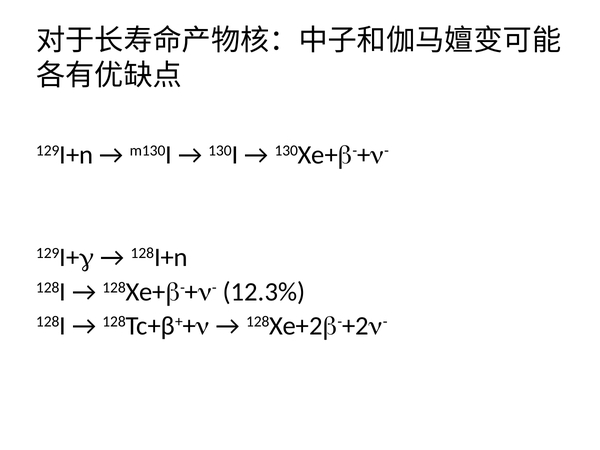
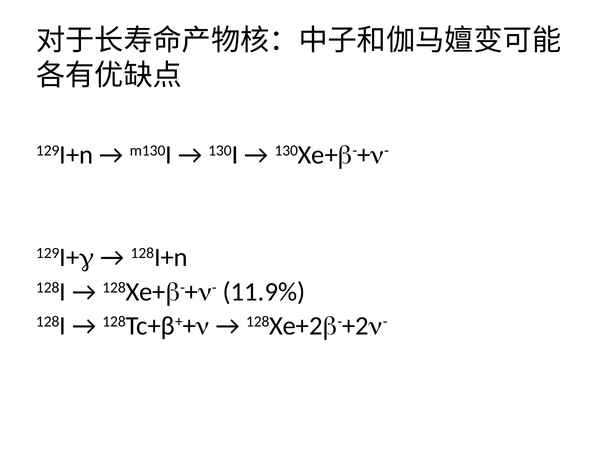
12.3%: 12.3% -> 11.9% (264, 292)
